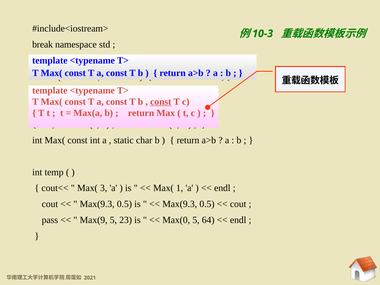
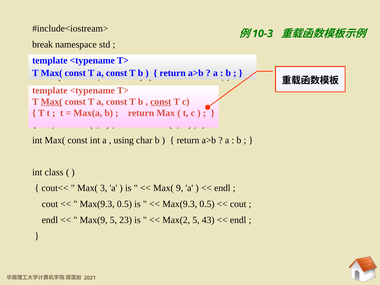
Max( underline: none -> present (52, 102)
static: static -> using (124, 140)
temp: temp -> class (54, 172)
1: 1 -> 9 (180, 188)
pass: pass -> endl (50, 220)
Max(0: Max(0 -> Max(2 (176, 220)
64: 64 -> 43 (208, 220)
